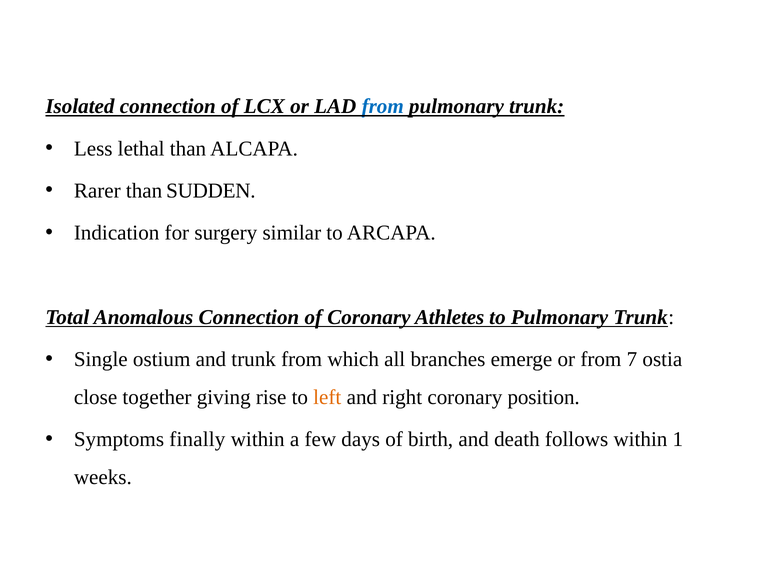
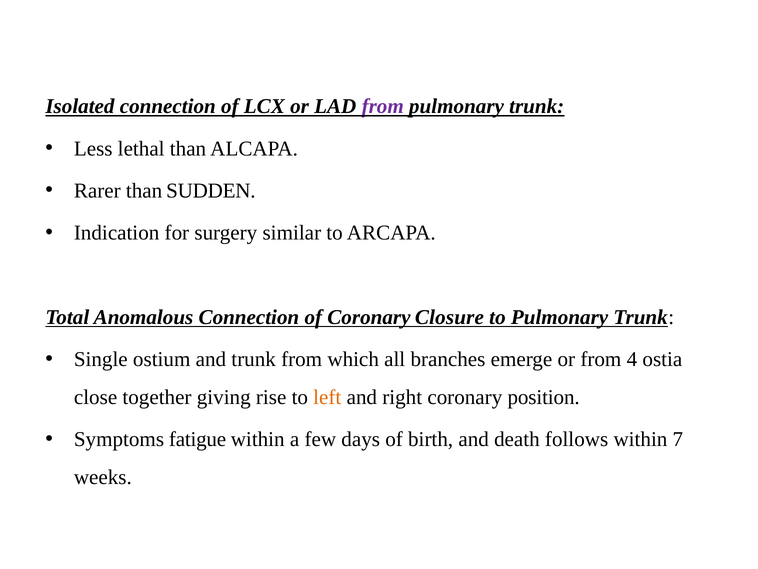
from colour: blue -> purple (383, 106)
Athletes: Athletes -> Closure (449, 317)
7: 7 -> 4 (632, 359)
finally: finally -> fatigue (198, 439)
1: 1 -> 7 (678, 439)
